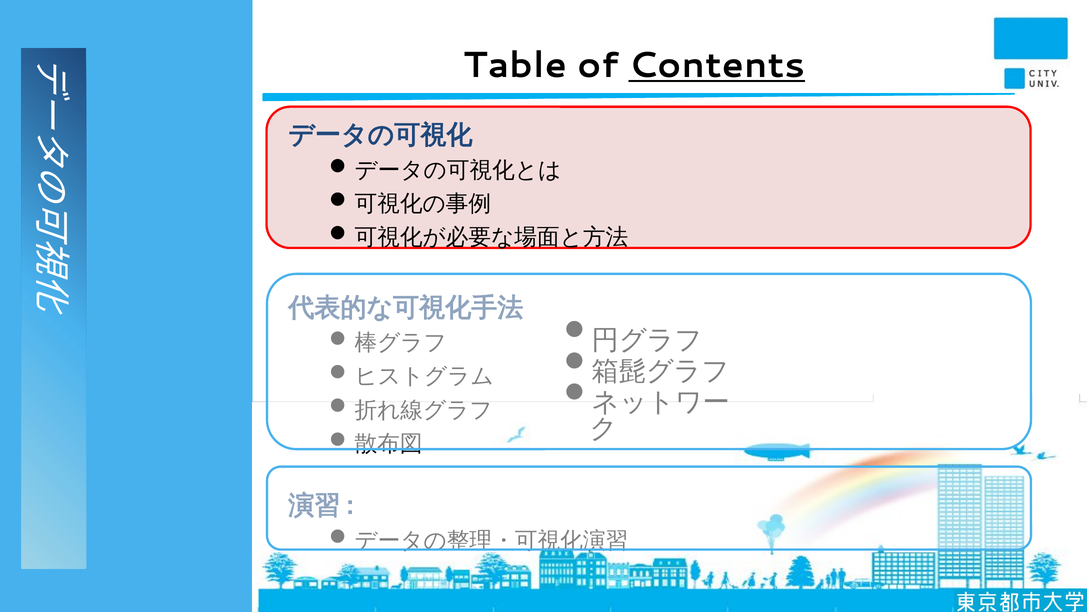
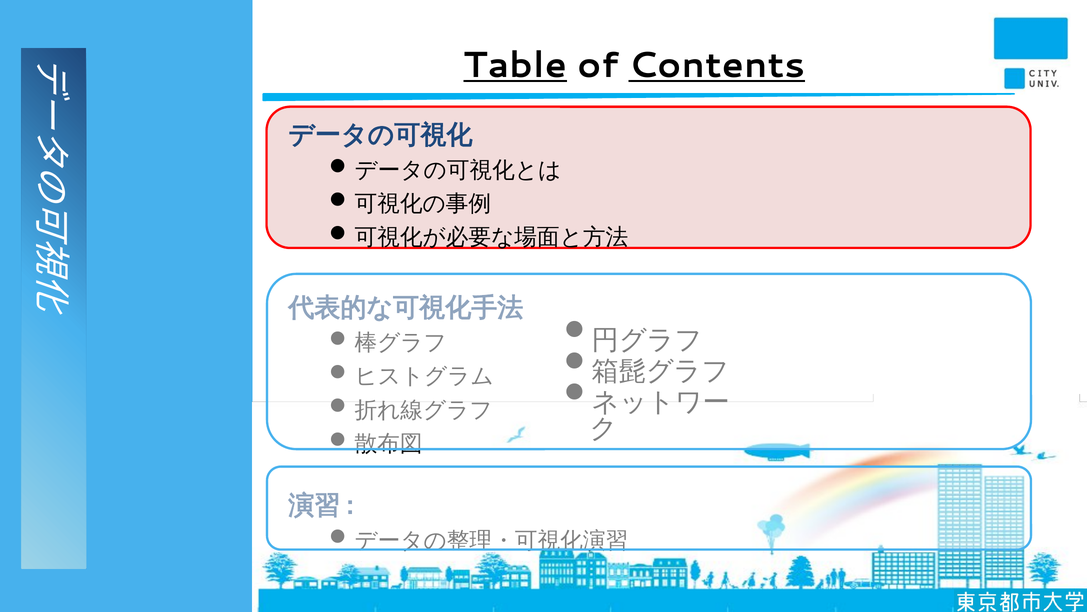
Table underline: none -> present (515, 65)
